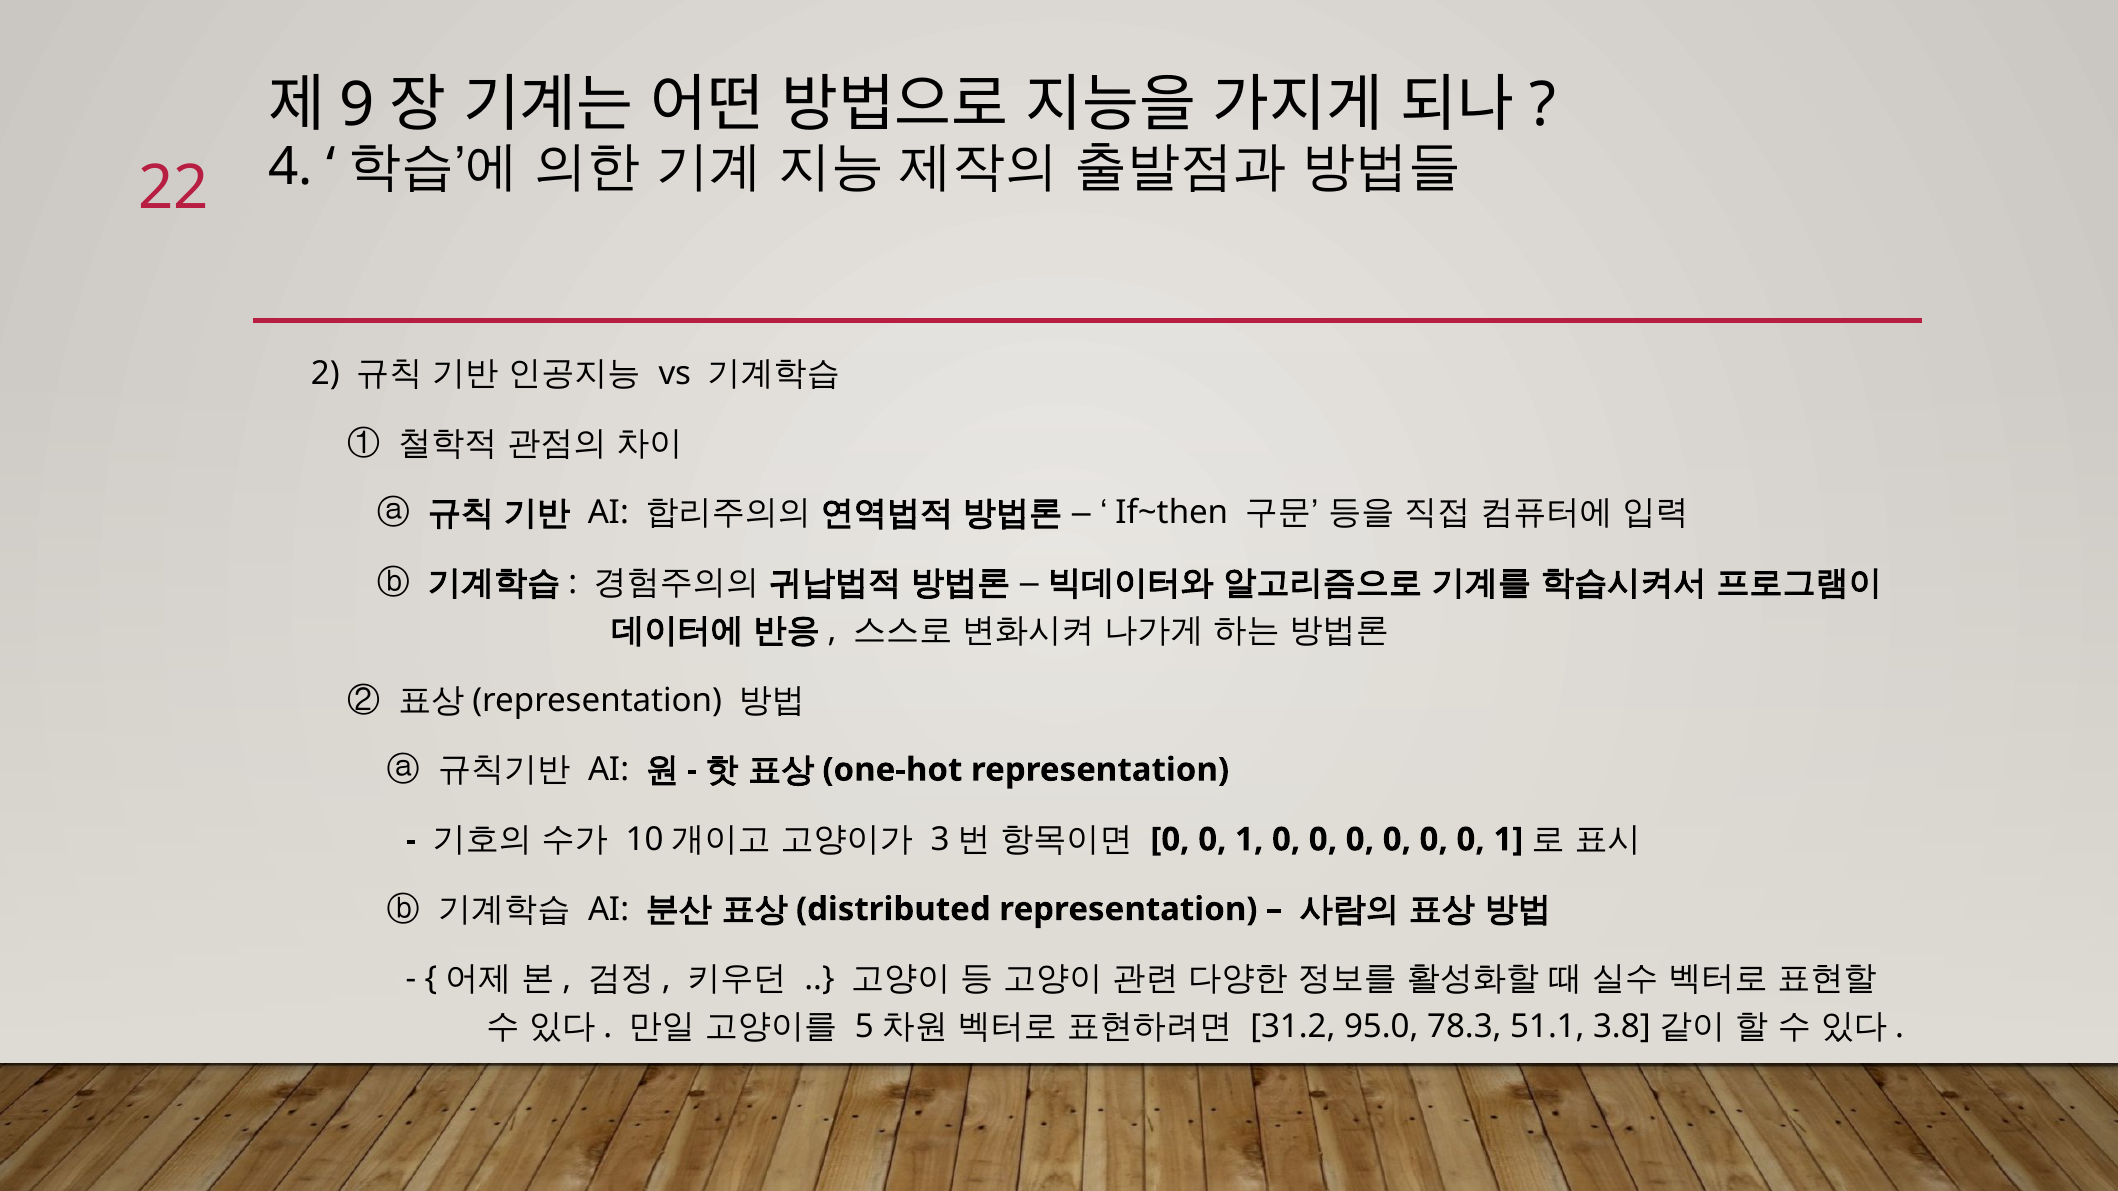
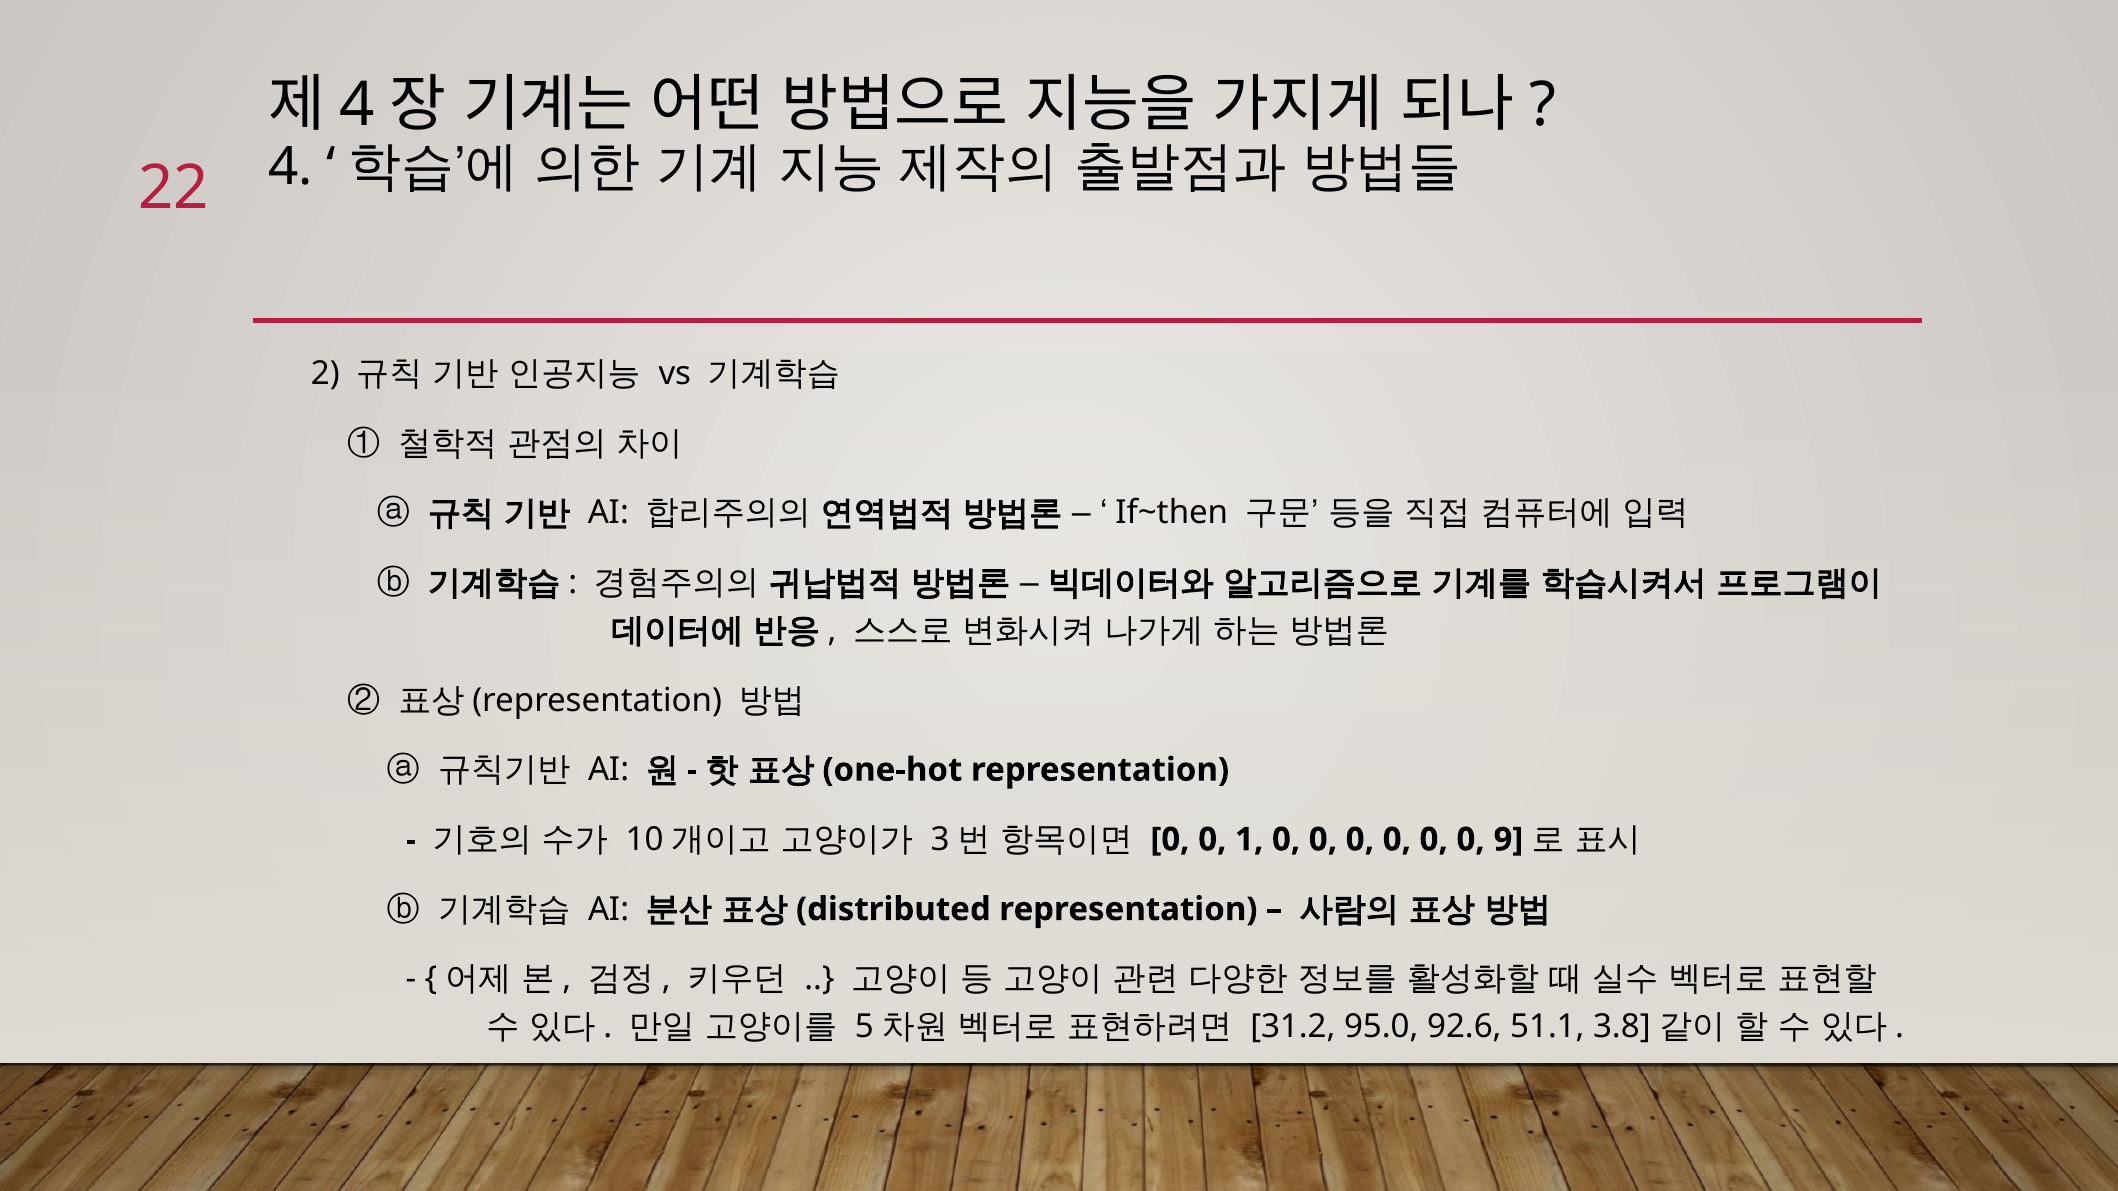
9: 9 -> 4 (357, 105)
0 0 0 1: 1 -> 9 (1508, 840)
78.3: 78.3 -> 92.6 (1464, 1027)
